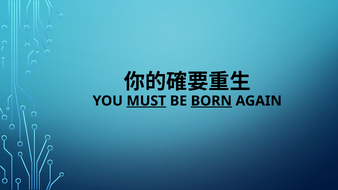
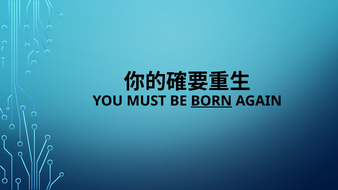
MUST underline: present -> none (146, 101)
